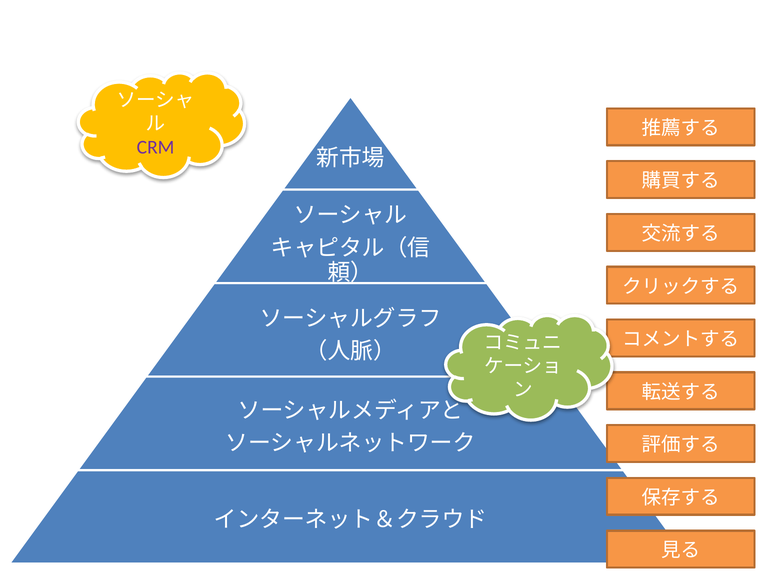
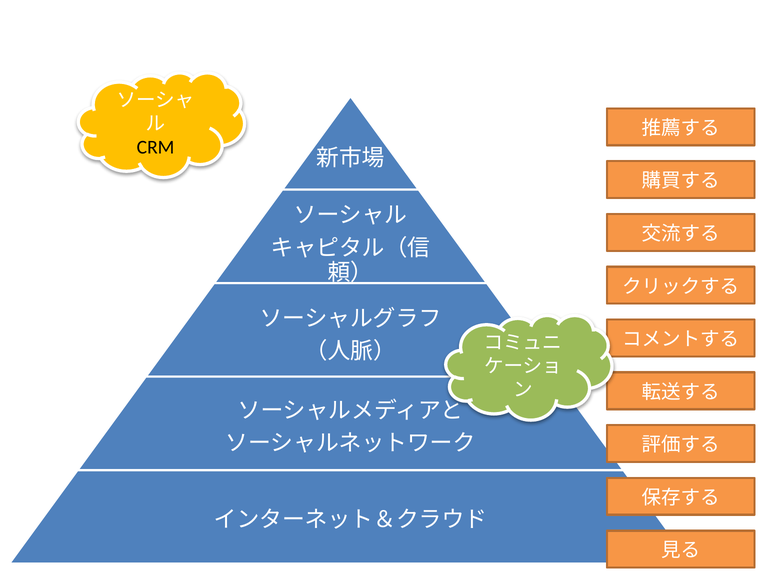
CRM colour: purple -> black (156, 147)
